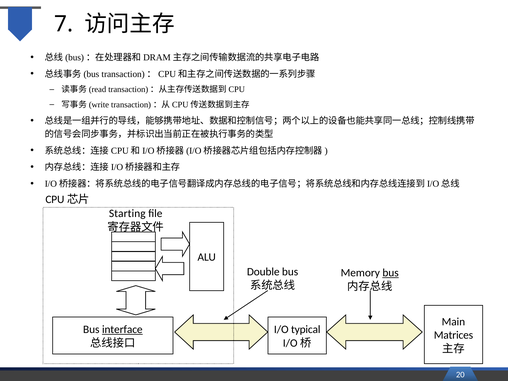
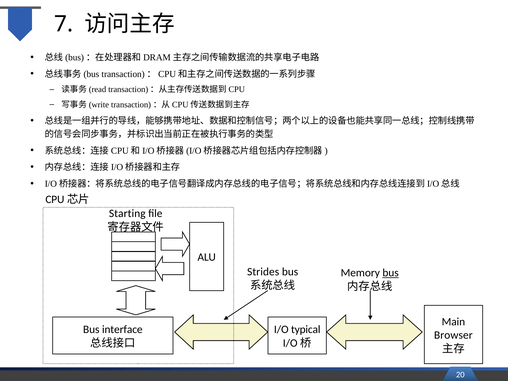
Double: Double -> Strides (263, 272)
interface underline: present -> none (122, 329)
Matrices: Matrices -> Browser (453, 335)
